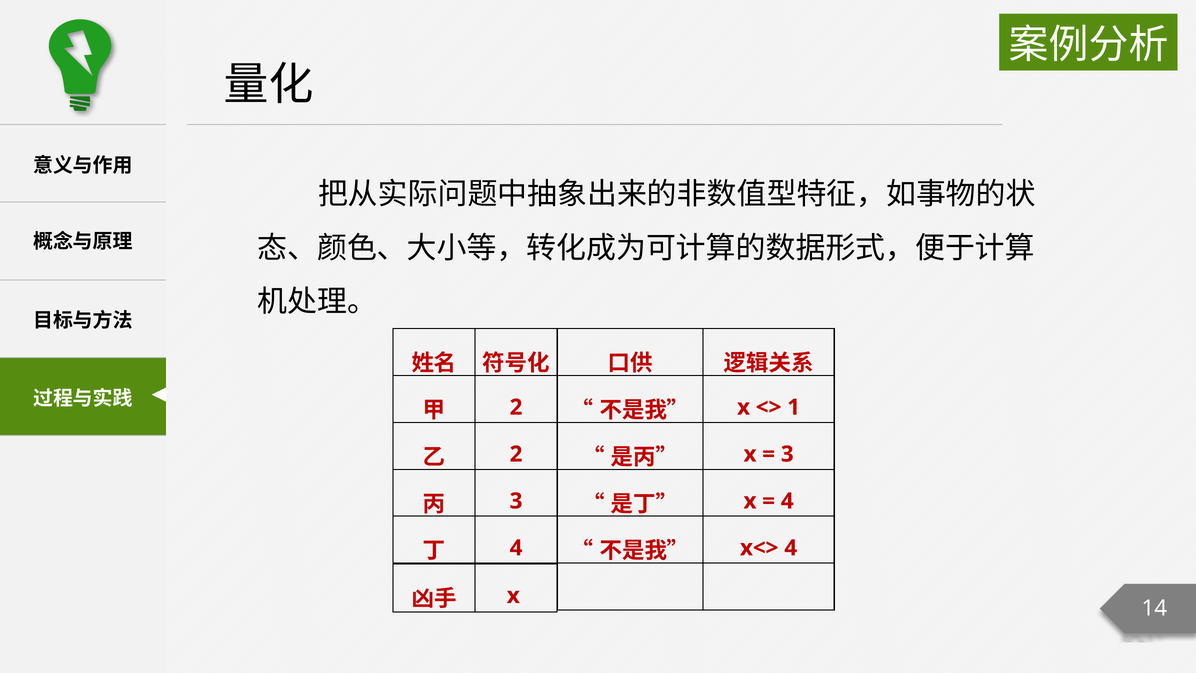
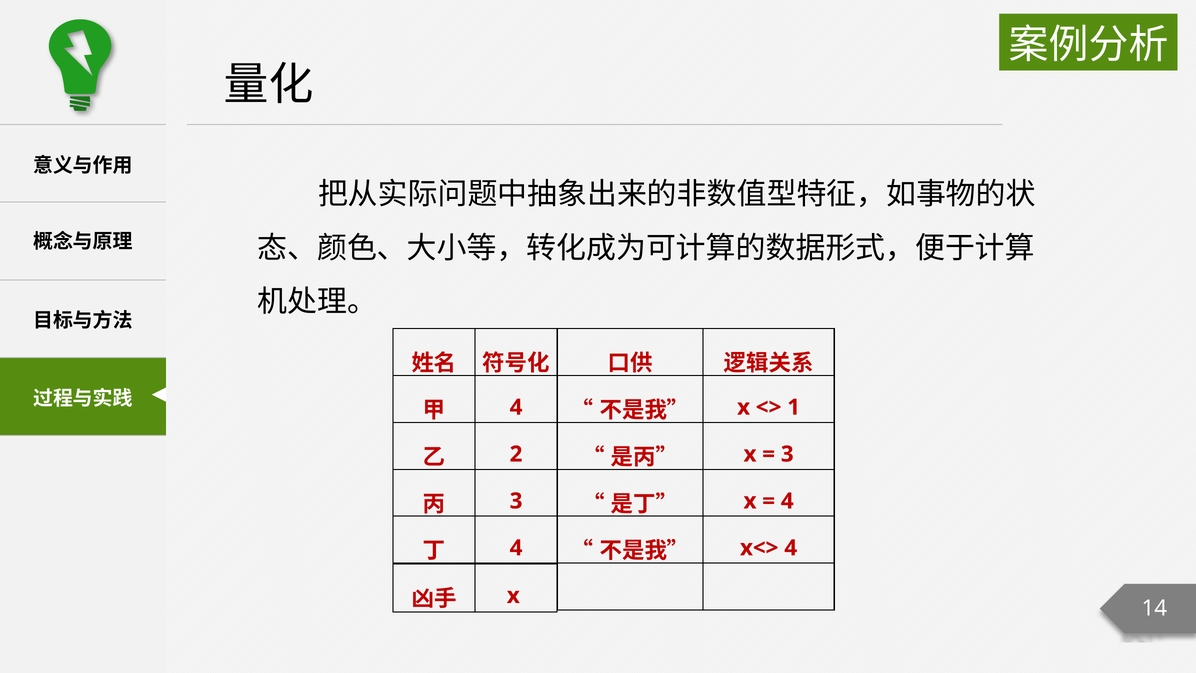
2: 2 -> 4 (516, 407)
